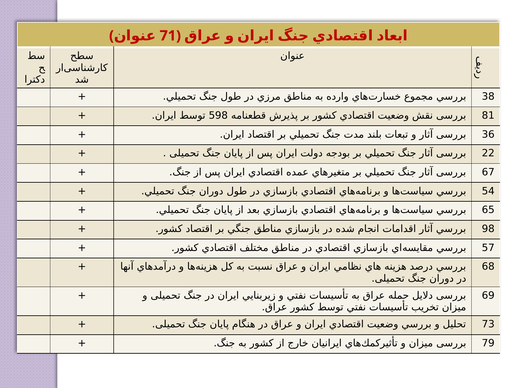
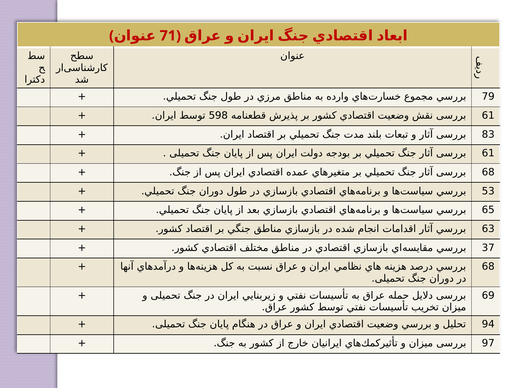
38: 38 -> 79 (488, 96)
81: 81 -> 61 (488, 115)
36: 36 -> 83 (488, 134)
22: 22 -> 61 (488, 153)
67: 67 -> 68 (488, 172)
54: 54 -> 53 (488, 191)
98: 98 -> 63 (488, 229)
57: 57 -> 37 (488, 248)
73: 73 -> 94 (488, 324)
79: 79 -> 97 (488, 343)
